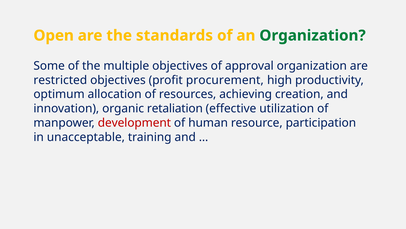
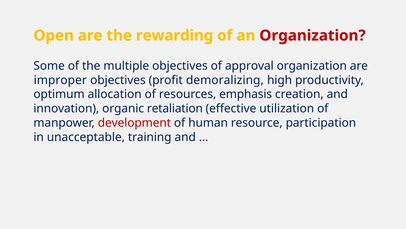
standards: standards -> rewarding (175, 35)
Organization colour: green -> red (313, 35)
restricted: restricted -> improper (60, 80)
procurement: procurement -> demoralizing (225, 80)
achieving: achieving -> emphasis (246, 94)
